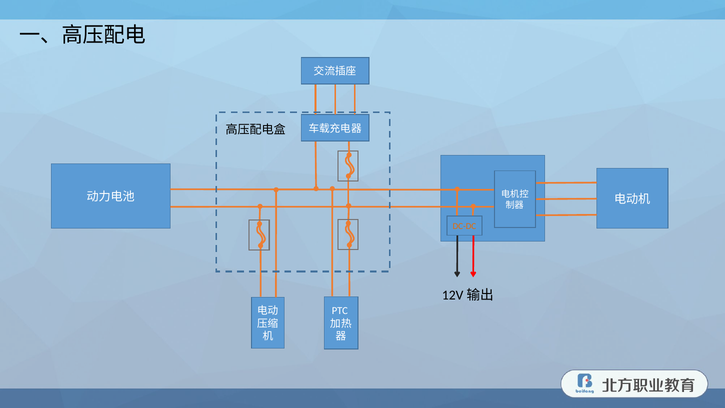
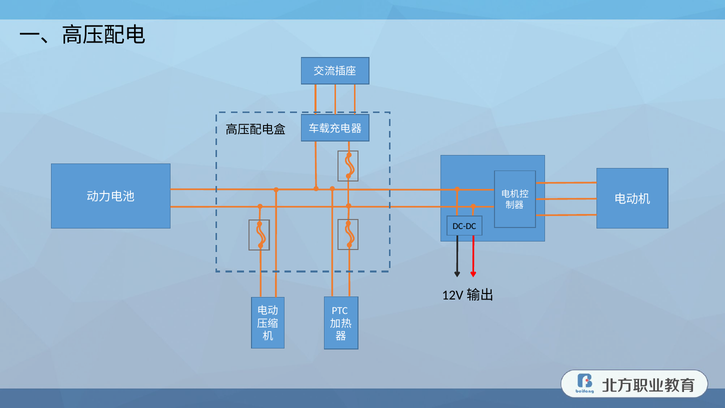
DC-DC colour: orange -> black (464, 226)
